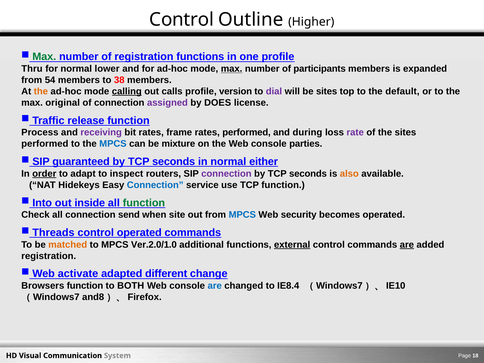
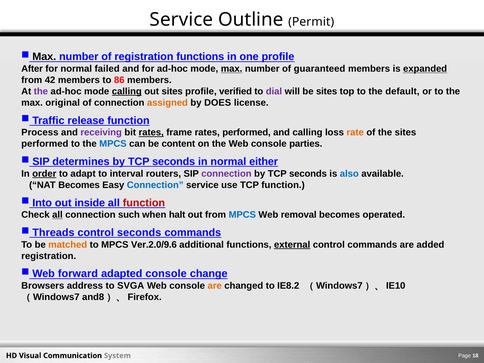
Control: Control -> Service (181, 19)
Higher: Higher -> Permit (311, 22)
Max colour: green -> black (44, 57)
Thru: Thru -> After (32, 69)
lower: lower -> failed (107, 69)
participants: participants -> guaranteed (320, 69)
expanded underline: none -> present (425, 69)
54: 54 -> 42 (50, 80)
38: 38 -> 86 (119, 80)
the colour: orange -> purple (41, 91)
out calls: calls -> sites (172, 91)
version: version -> verified (236, 91)
assigned colour: purple -> orange (167, 103)
rates underline: none -> present (151, 133)
and during: during -> calling (307, 133)
rate colour: purple -> orange (355, 133)
mixture: mixture -> content (178, 144)
guaranteed: guaranteed -> determines (81, 162)
inspect: inspect -> interval (127, 174)
also colour: orange -> blue (349, 174)
NAT Hidekeys: Hidekeys -> Becomes (79, 185)
function colour: green -> red (144, 203)
all underline: none -> present (57, 215)
send: send -> such (129, 215)
site: site -> halt (177, 215)
security: security -> removal (299, 215)
control operated: operated -> seconds (139, 233)
Ver.2.0/1.0: Ver.2.0/1.0 -> Ver.2.0/9.6 (154, 245)
are underline: present -> none (407, 245)
activate: activate -> forward (78, 274)
adapted different: different -> console (166, 274)
Browsers function: function -> address (85, 286)
BOTH: BOTH -> SVGA (131, 286)
are colour: blue -> orange (215, 286)
IE8.4: IE8.4 -> IE8.2 (288, 286)
